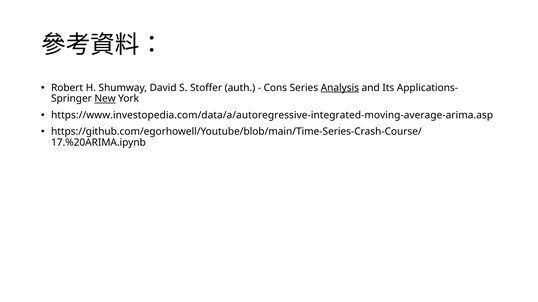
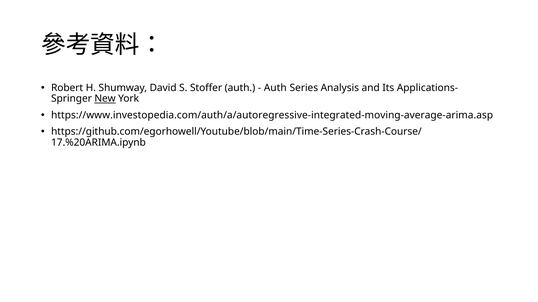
Cons: Cons -> Auth (275, 88)
Analysis underline: present -> none (340, 88)
https://www.investopedia.com/data/a/autoregressive-integrated-moving-average-arima.asp: https://www.investopedia.com/data/a/autoregressive-integrated-moving-average-arima.asp -> https://www.investopedia.com/auth/a/autoregressive-integrated-moving-average-arima.asp (272, 115)
